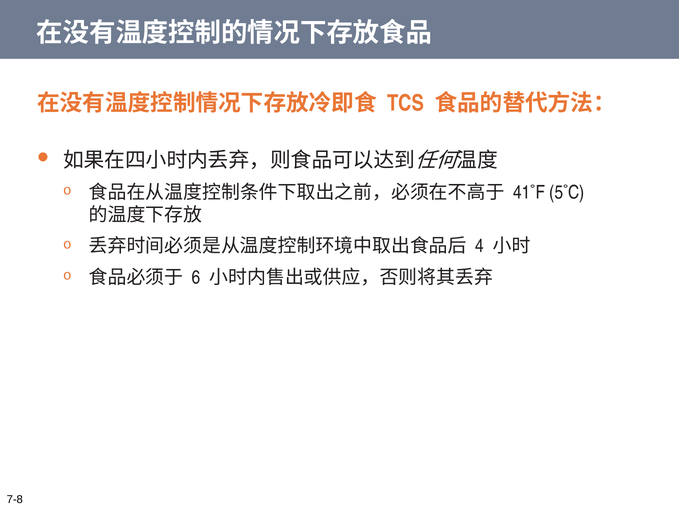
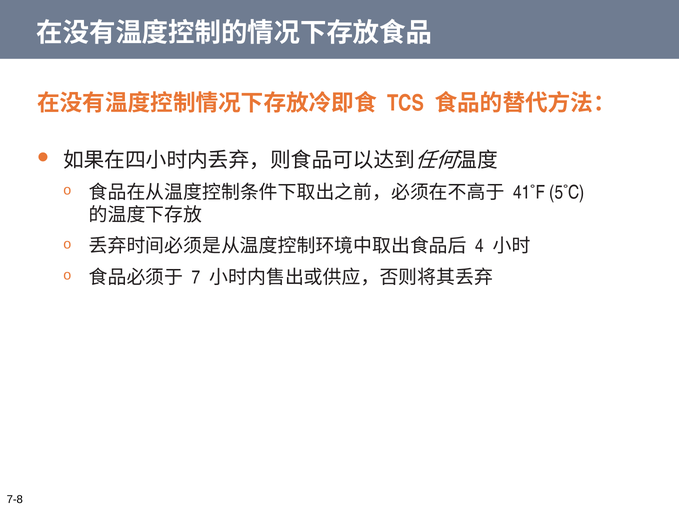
6: 6 -> 7 (196, 278)
